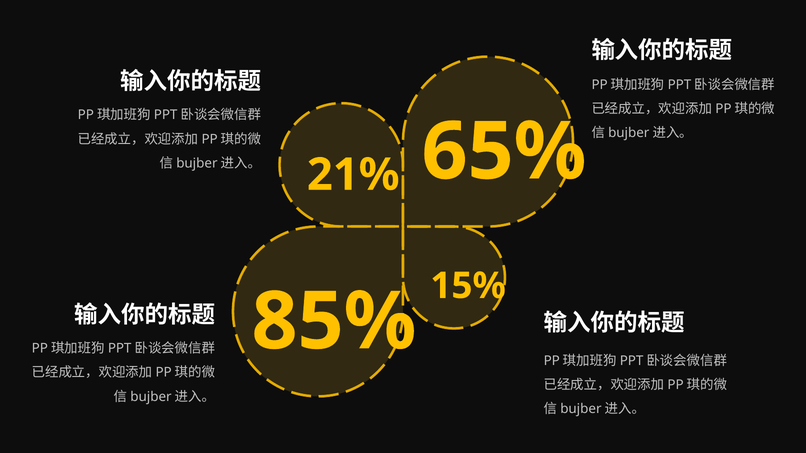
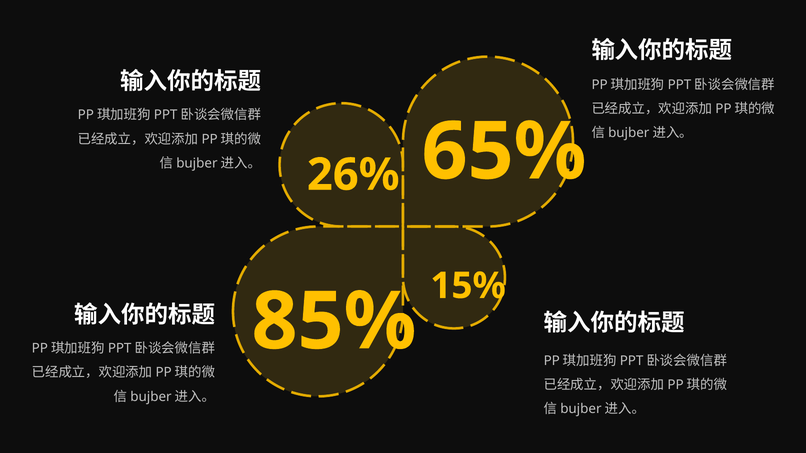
21%: 21% -> 26% (353, 175)
